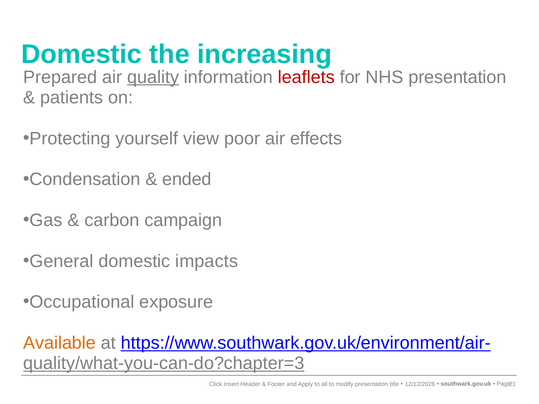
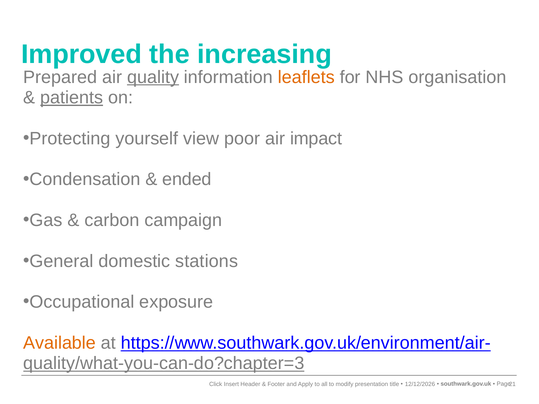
Domestic: Domestic -> Improved (82, 54)
leaflets colour: red -> orange (306, 77)
NHS presentation: presentation -> organisation (457, 77)
patients underline: none -> present (72, 98)
effects: effects -> impact (316, 139)
impacts: impacts -> stations (207, 261)
